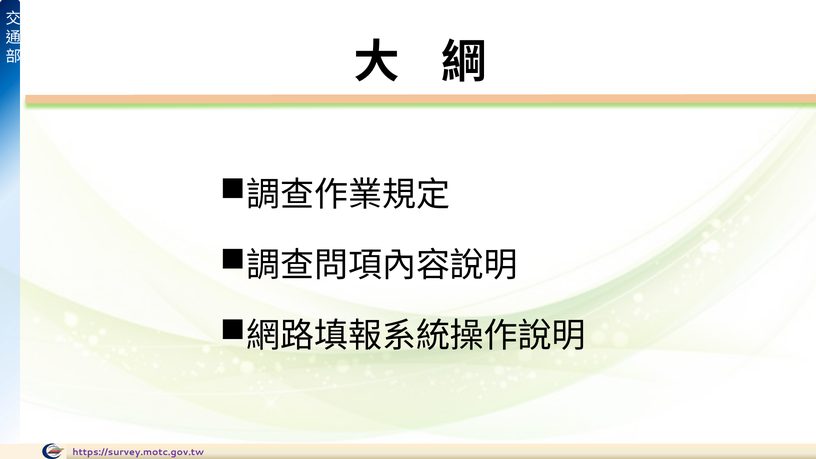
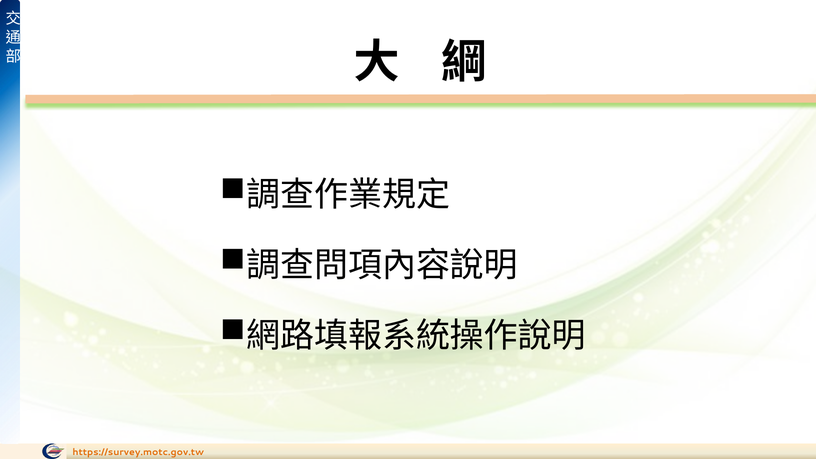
https://survey.motc.gov.tw colour: purple -> orange (138, 452)
